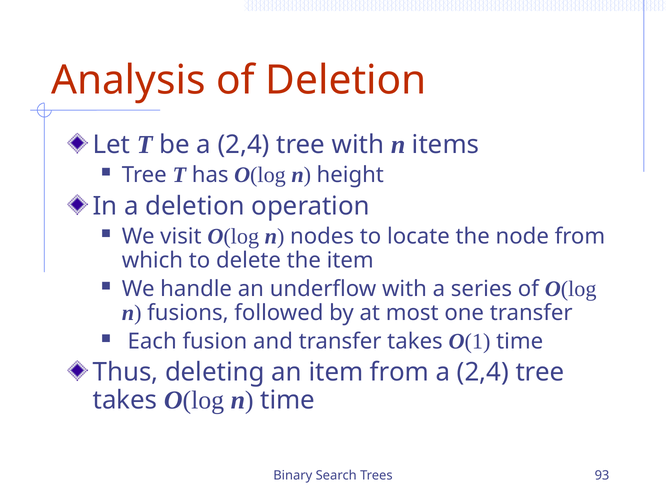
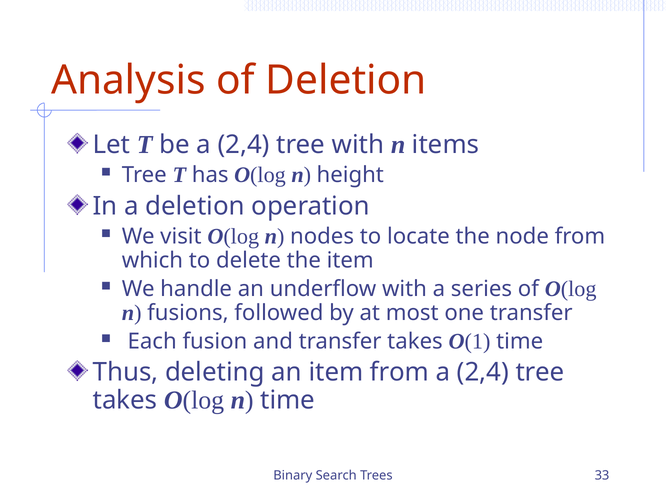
93: 93 -> 33 (602, 476)
